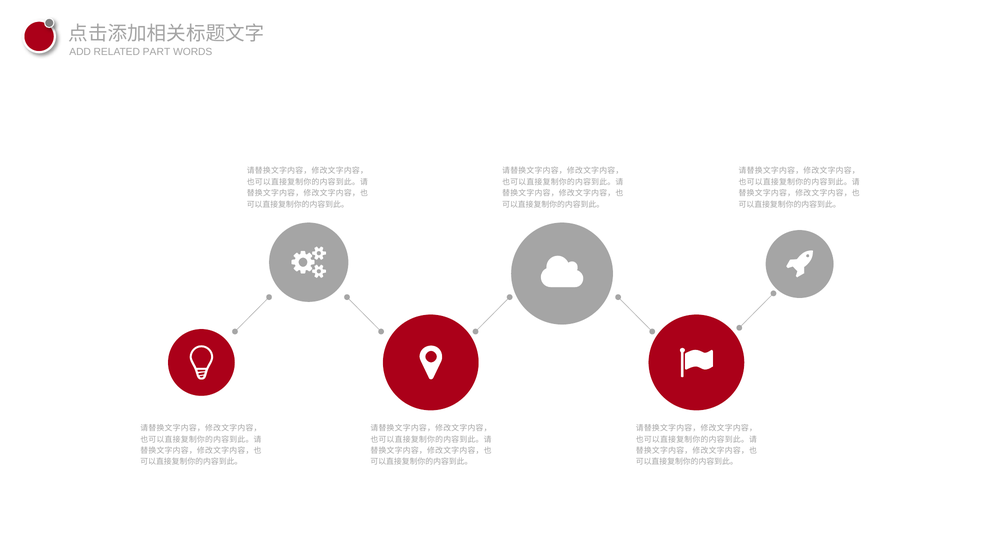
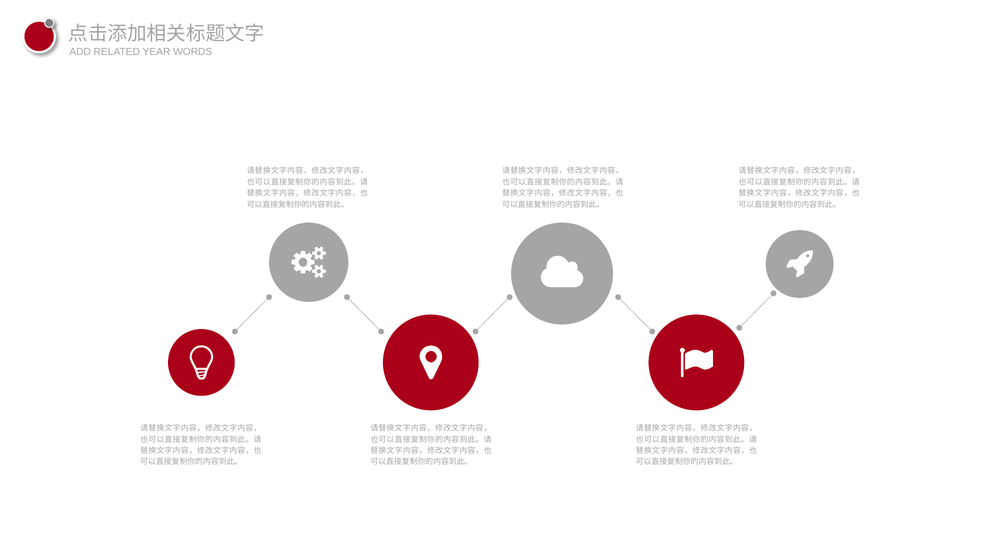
PART: PART -> YEAR (157, 52)
